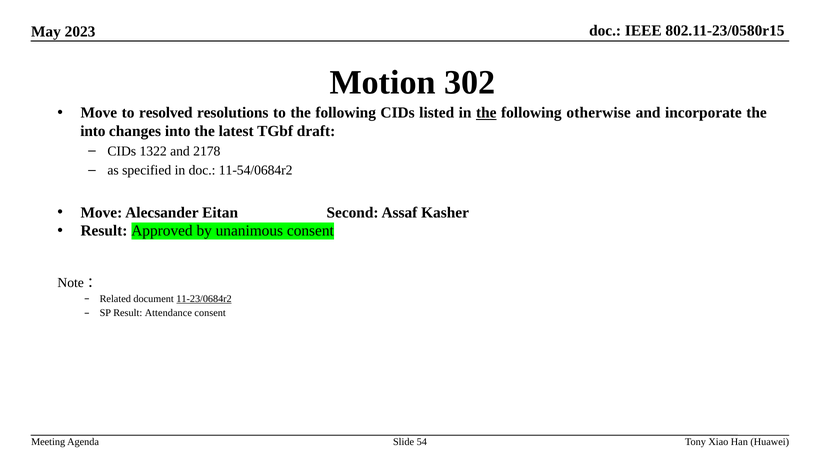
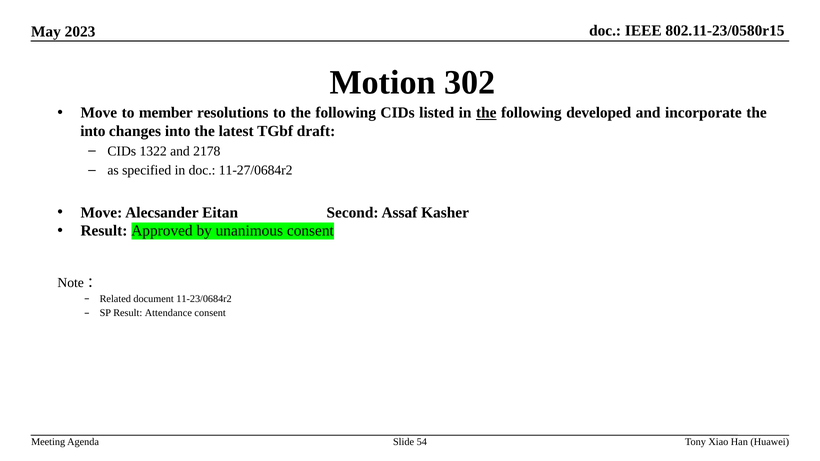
resolved: resolved -> member (166, 113)
otherwise: otherwise -> developed (599, 113)
11-54/0684r2: 11-54/0684r2 -> 11-27/0684r2 (256, 170)
11-23/0684r2 underline: present -> none (204, 299)
